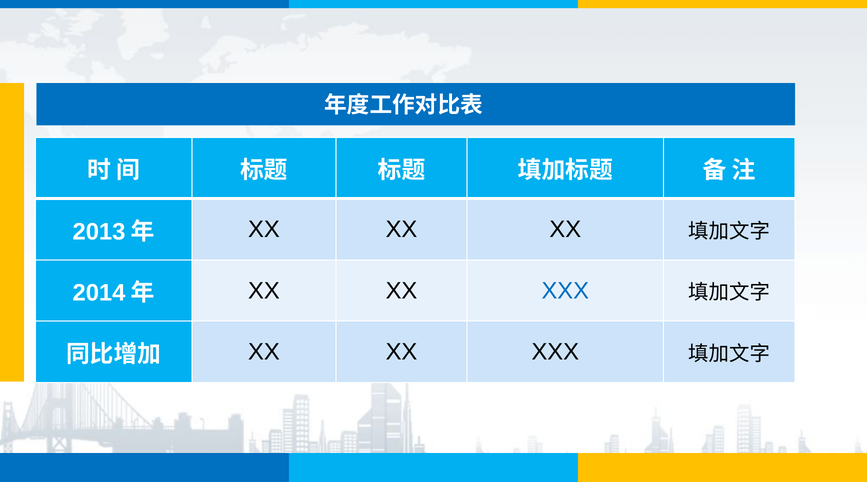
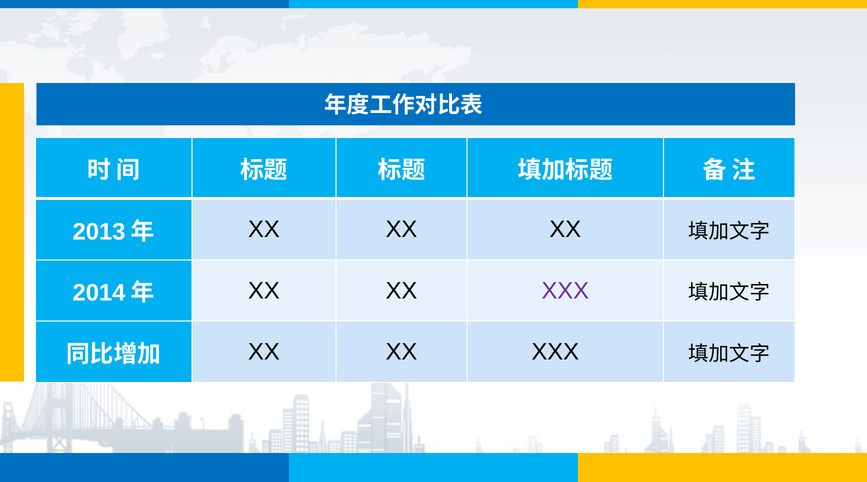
XXX colour: blue -> purple (565, 291)
